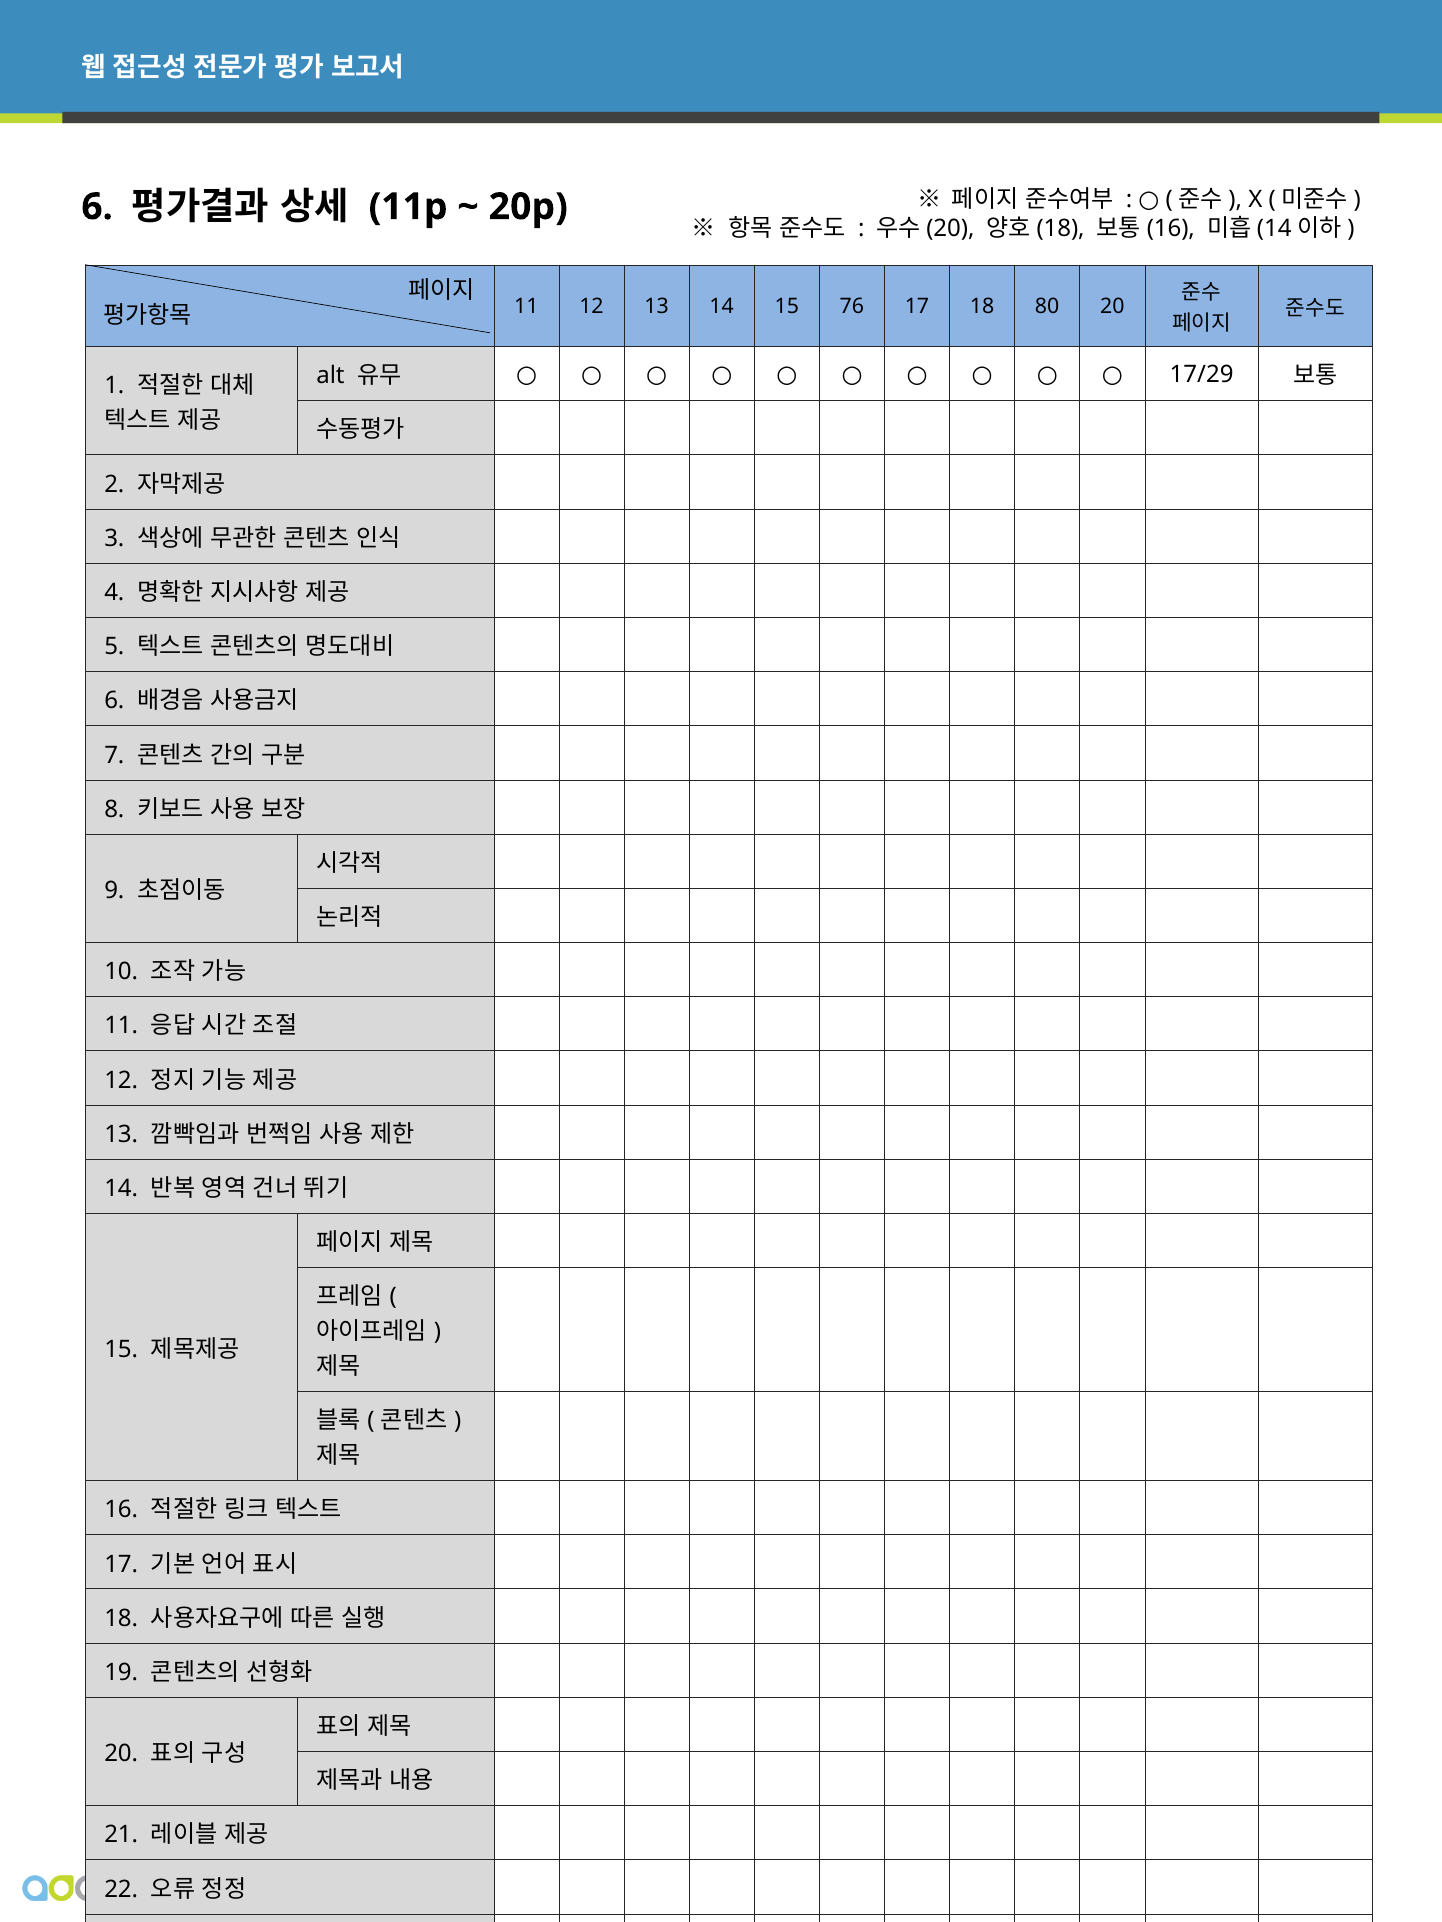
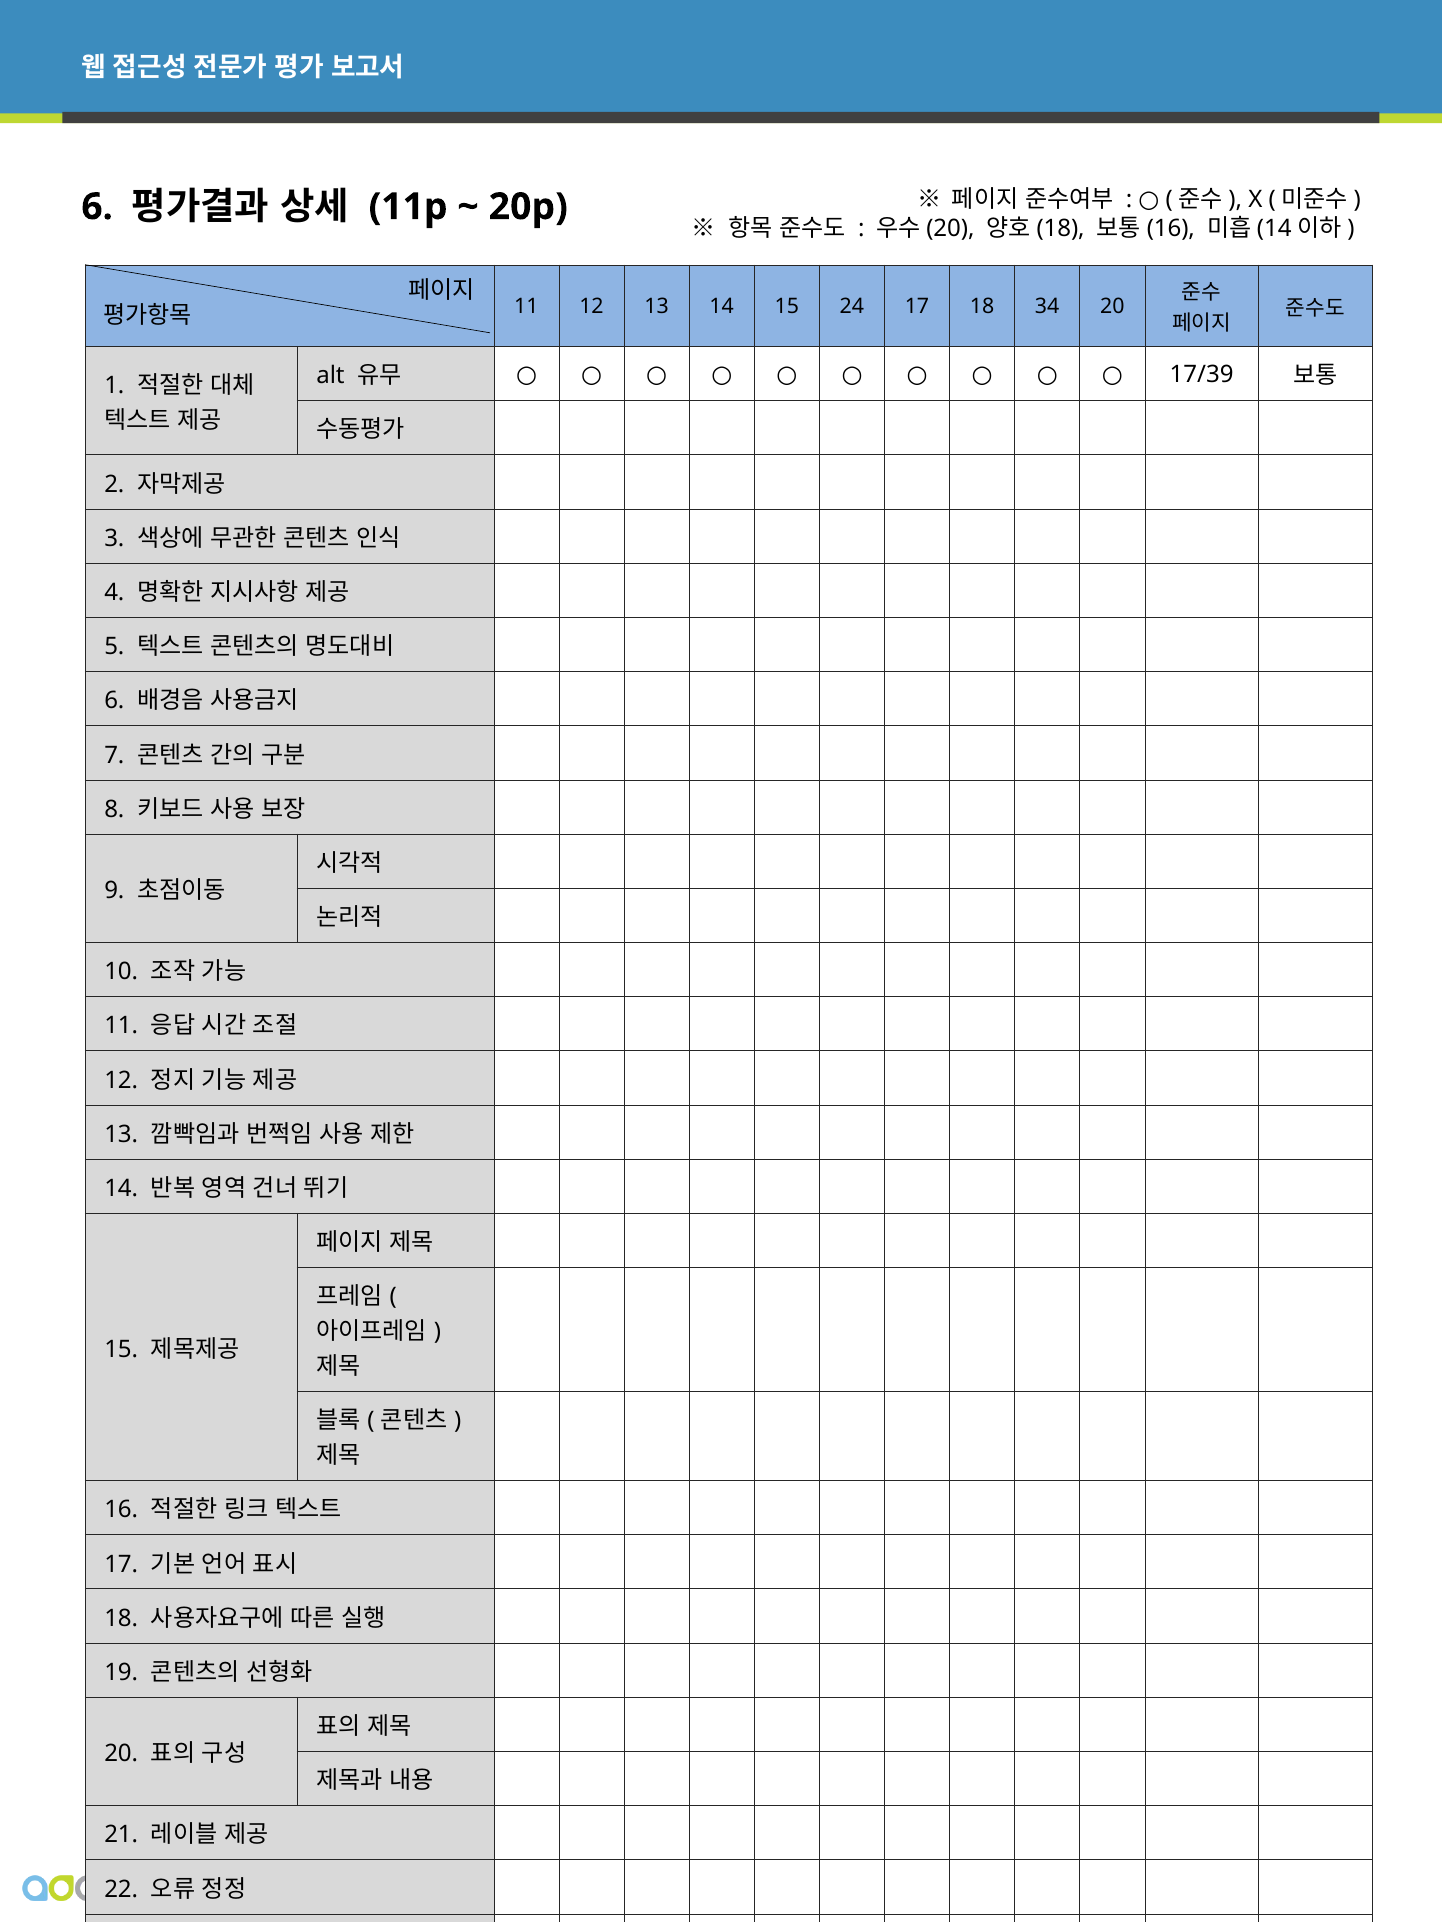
15 76: 76 -> 24 (852, 307)
80: 80 -> 34 (1047, 307)
17/29: 17/29 -> 17/39 (1202, 375)
